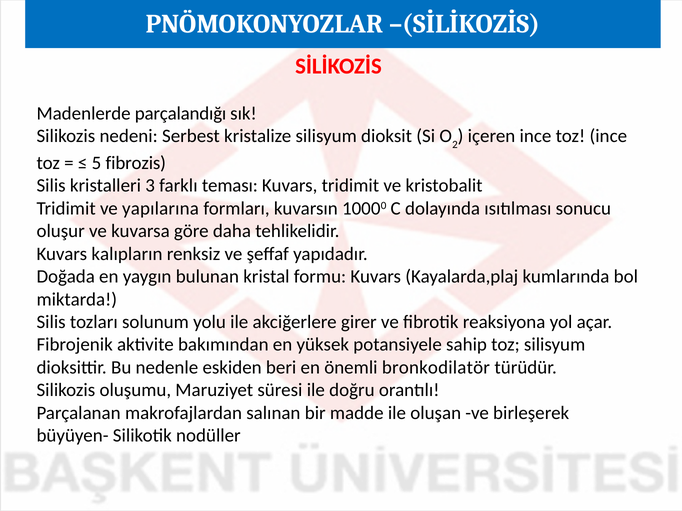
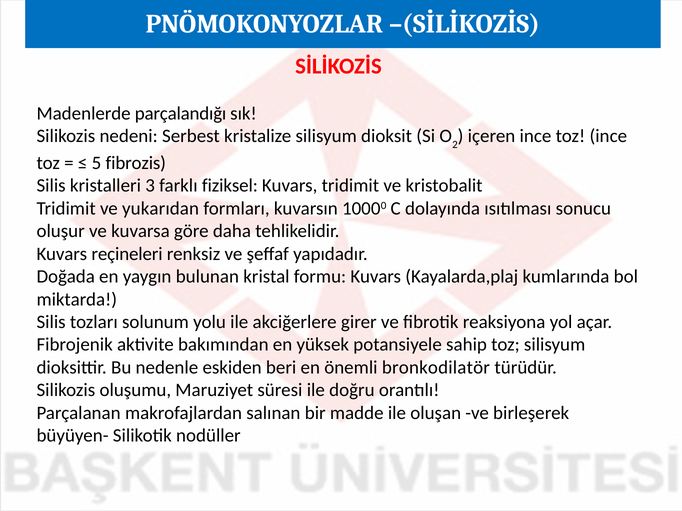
teması: teması -> fiziksel (230, 186)
yapılarına: yapılarına -> yukarıdan (161, 209)
kalıpların: kalıpların -> reçineleri (127, 254)
